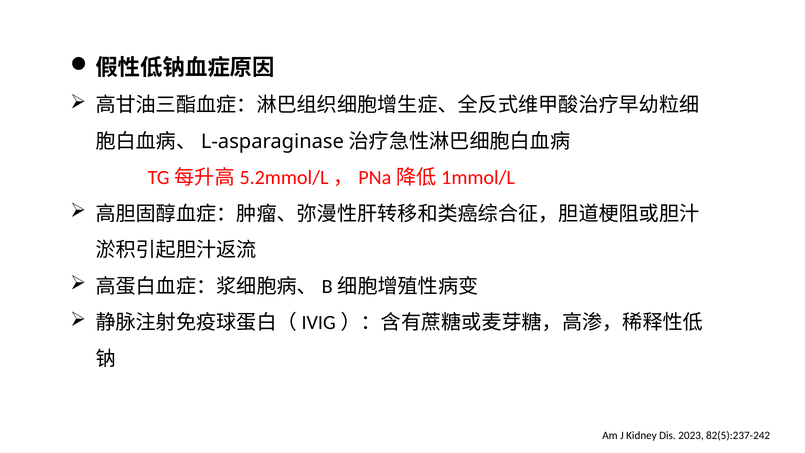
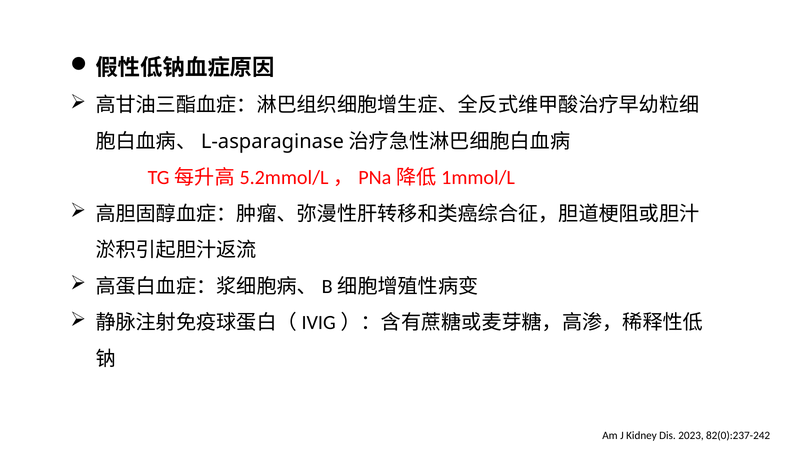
82(5):237-242: 82(5):237-242 -> 82(0):237-242 (738, 436)
